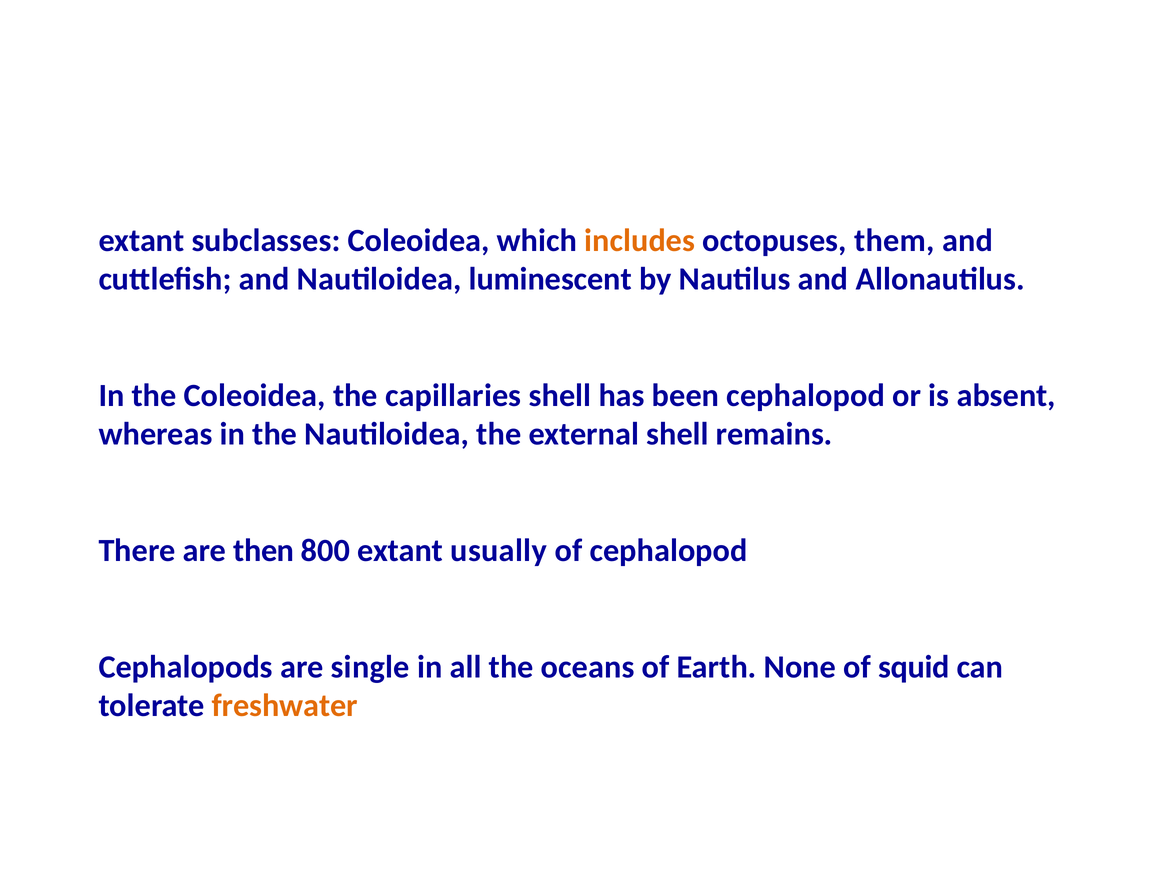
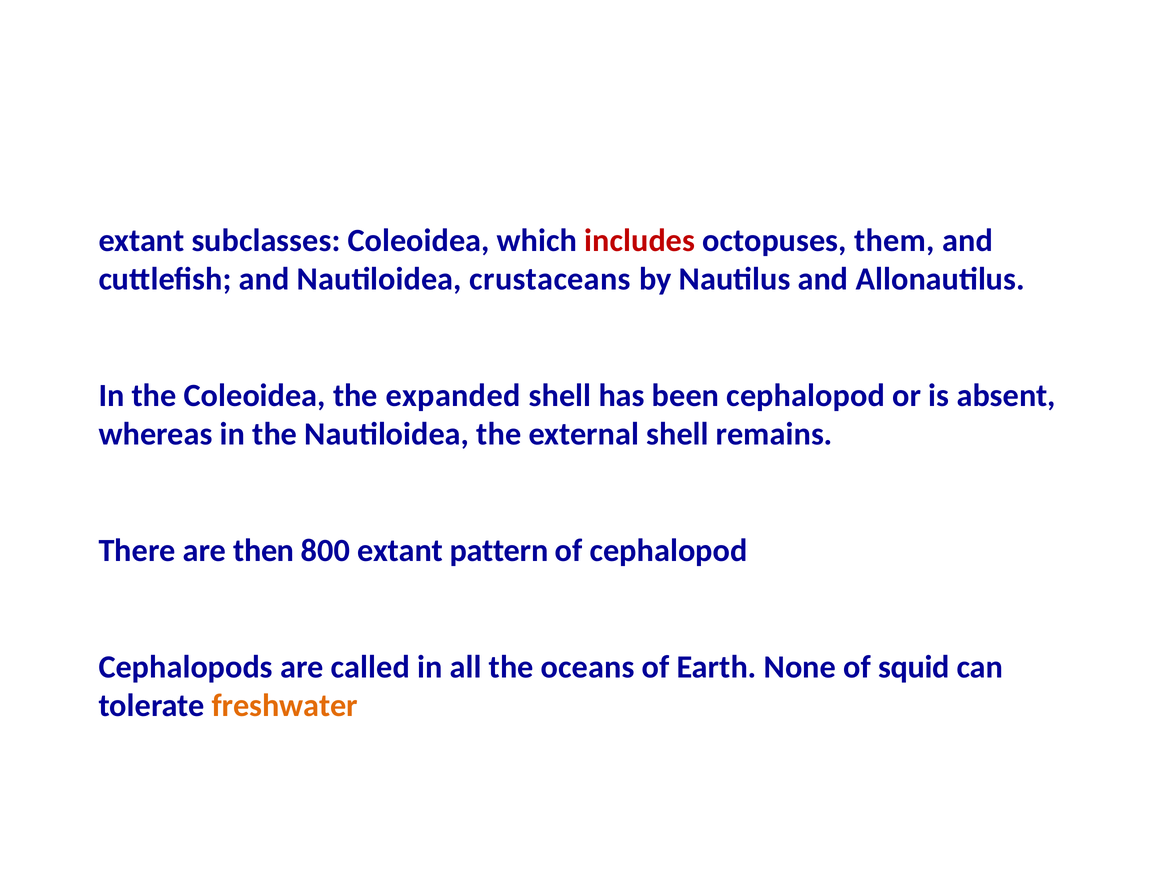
includes colour: orange -> red (640, 240)
luminescent: luminescent -> crustaceans (550, 279)
capillaries: capillaries -> expanded (453, 395)
usually: usually -> pattern (499, 550)
single: single -> called (370, 666)
